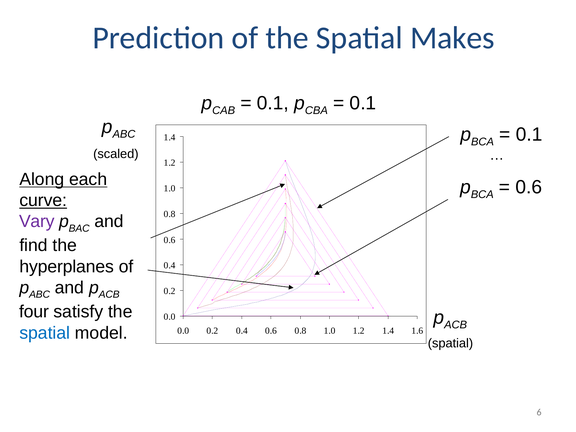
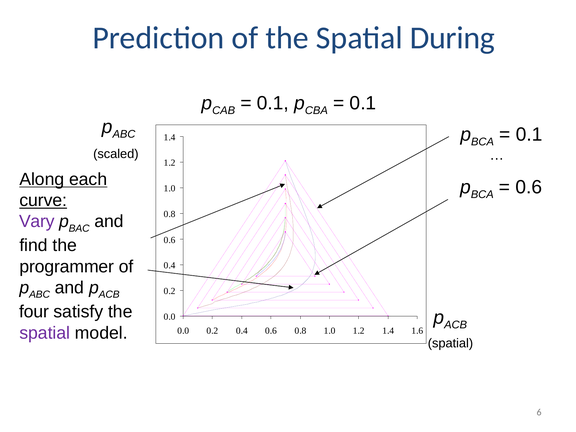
Makes: Makes -> During (452, 38)
hyperplanes: hyperplanes -> programmer (67, 267)
spatial colour: blue -> purple (45, 333)
